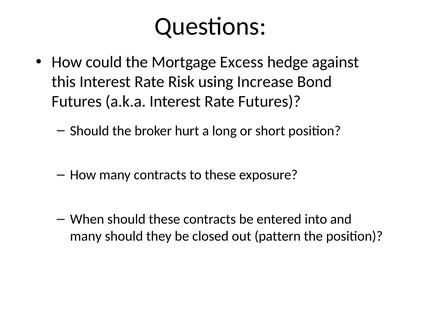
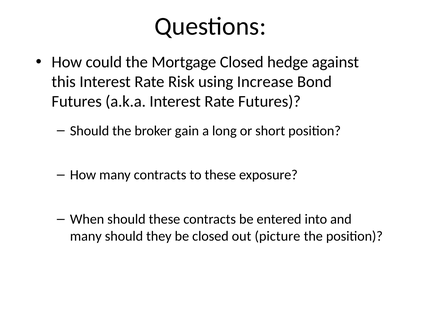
Mortgage Excess: Excess -> Closed (242, 62)
hurt: hurt -> gain (187, 131)
pattern: pattern -> picture (277, 236)
